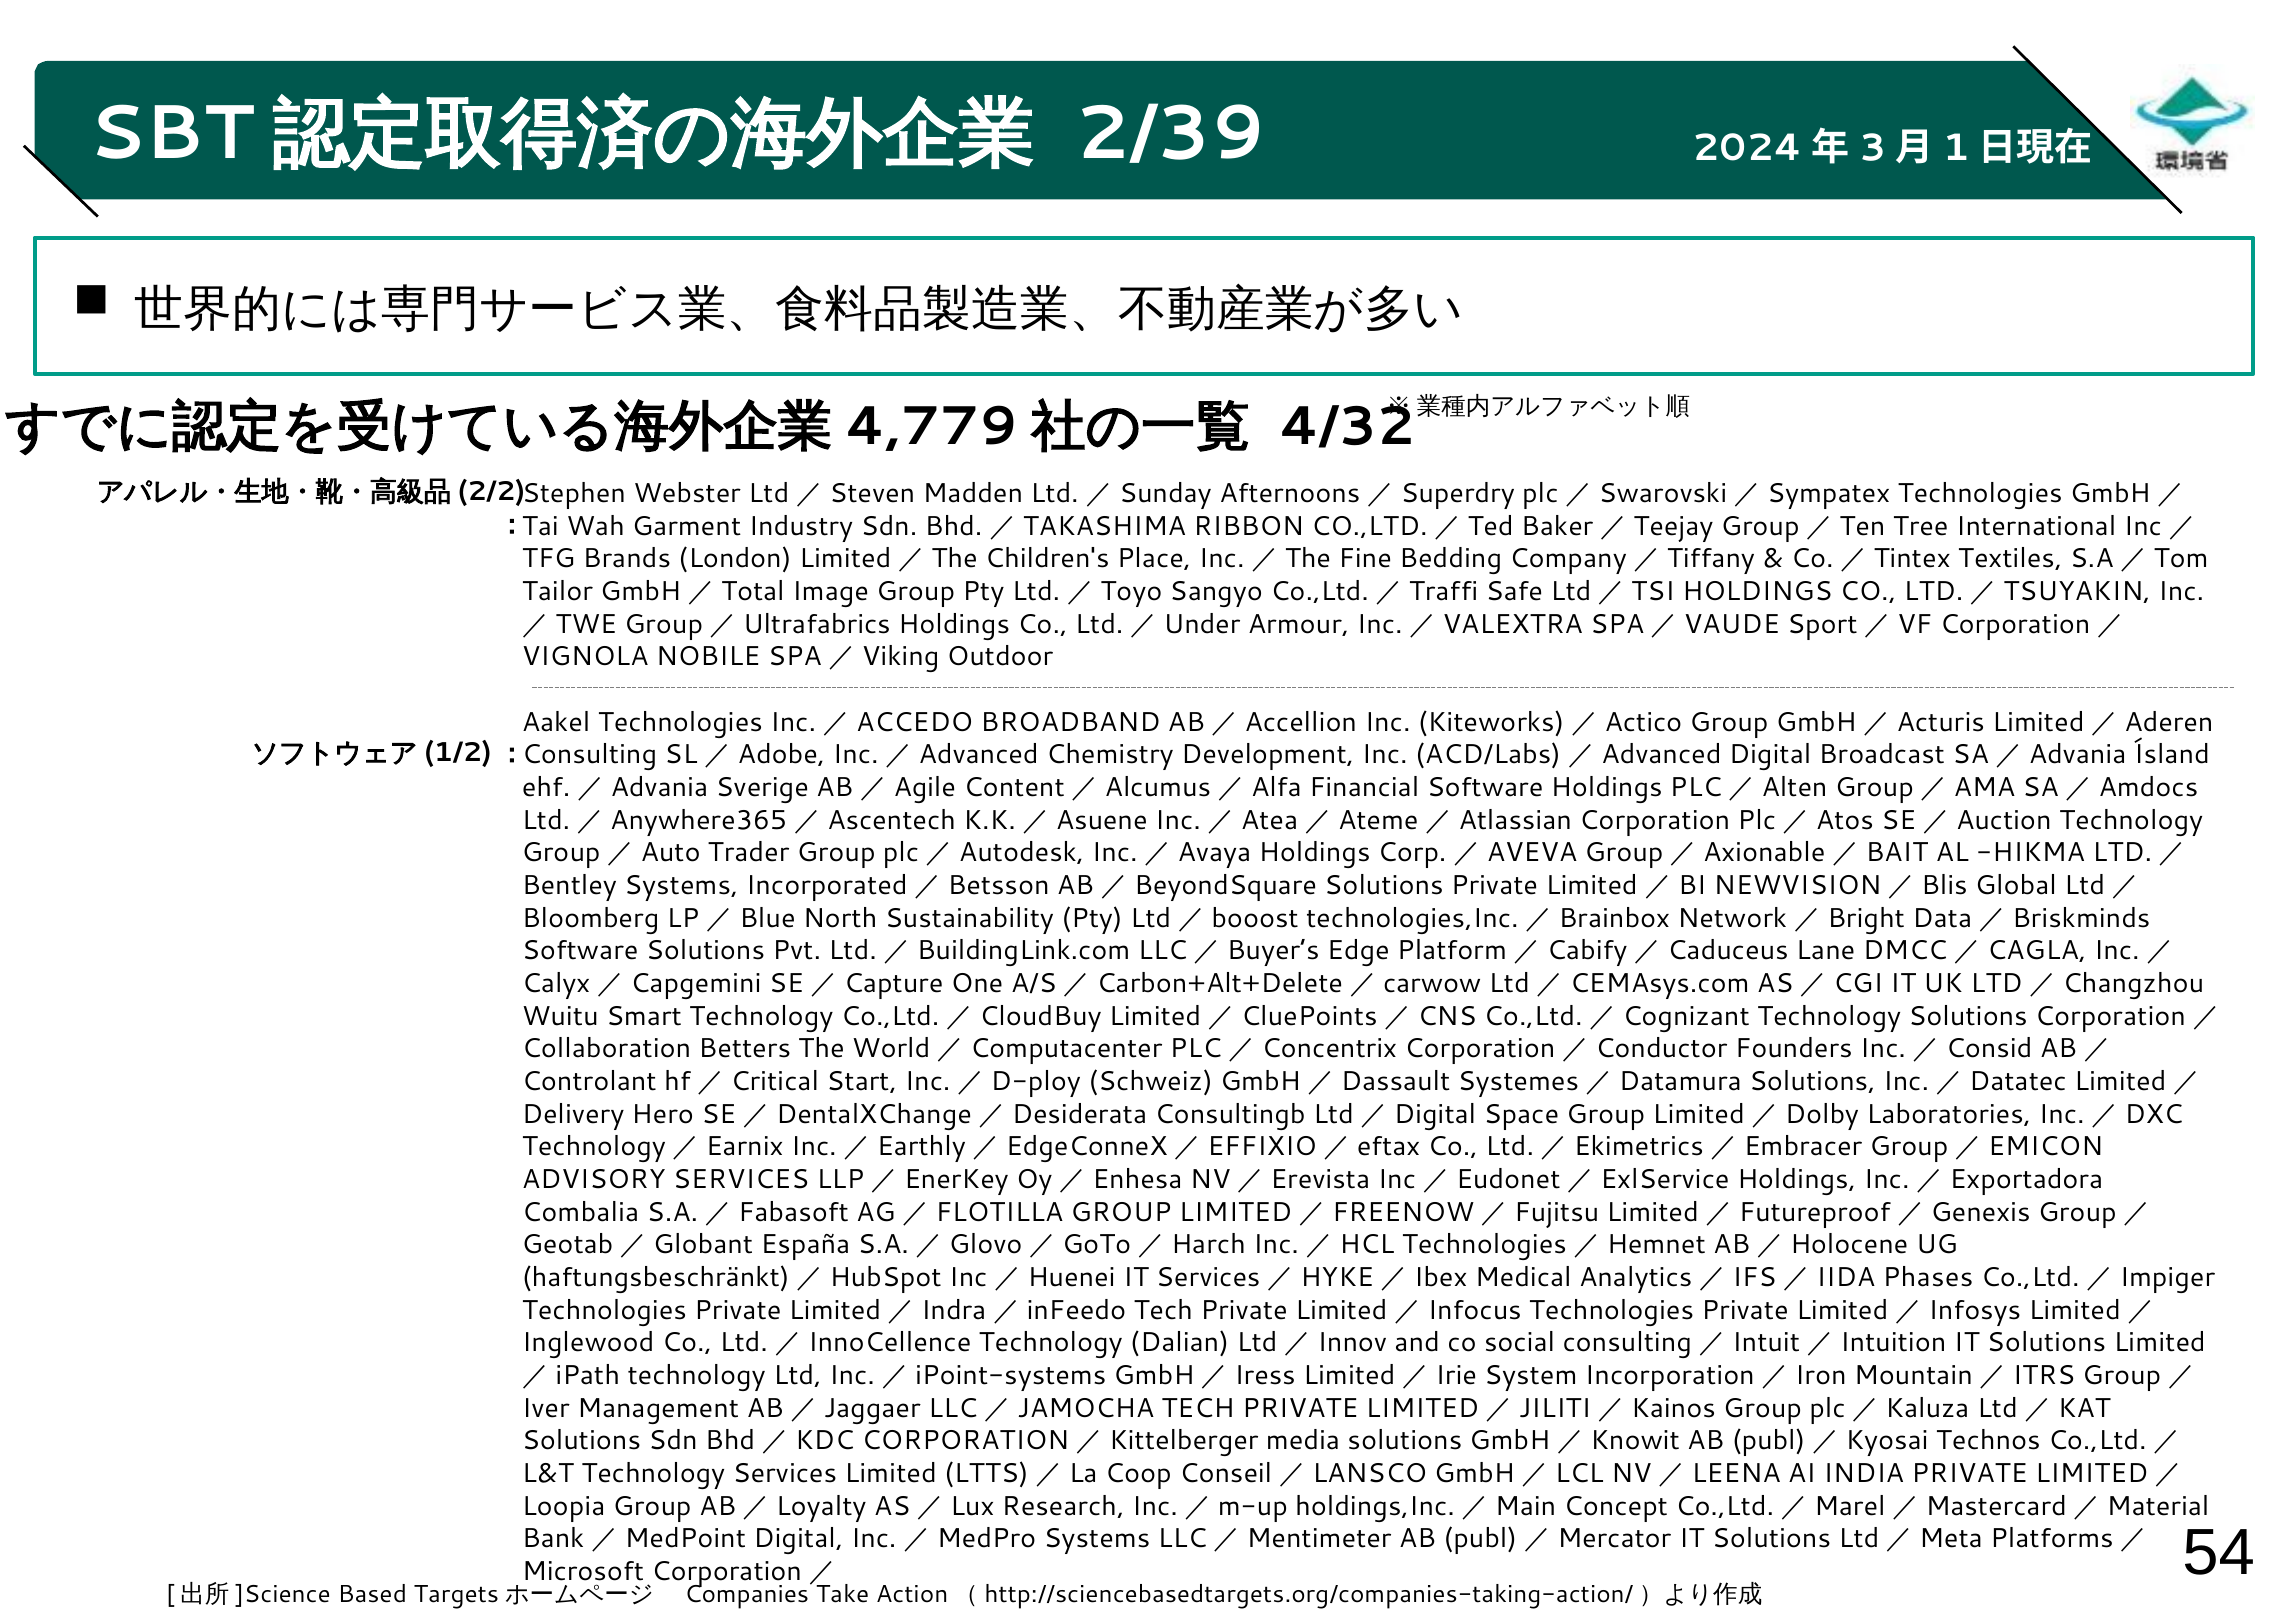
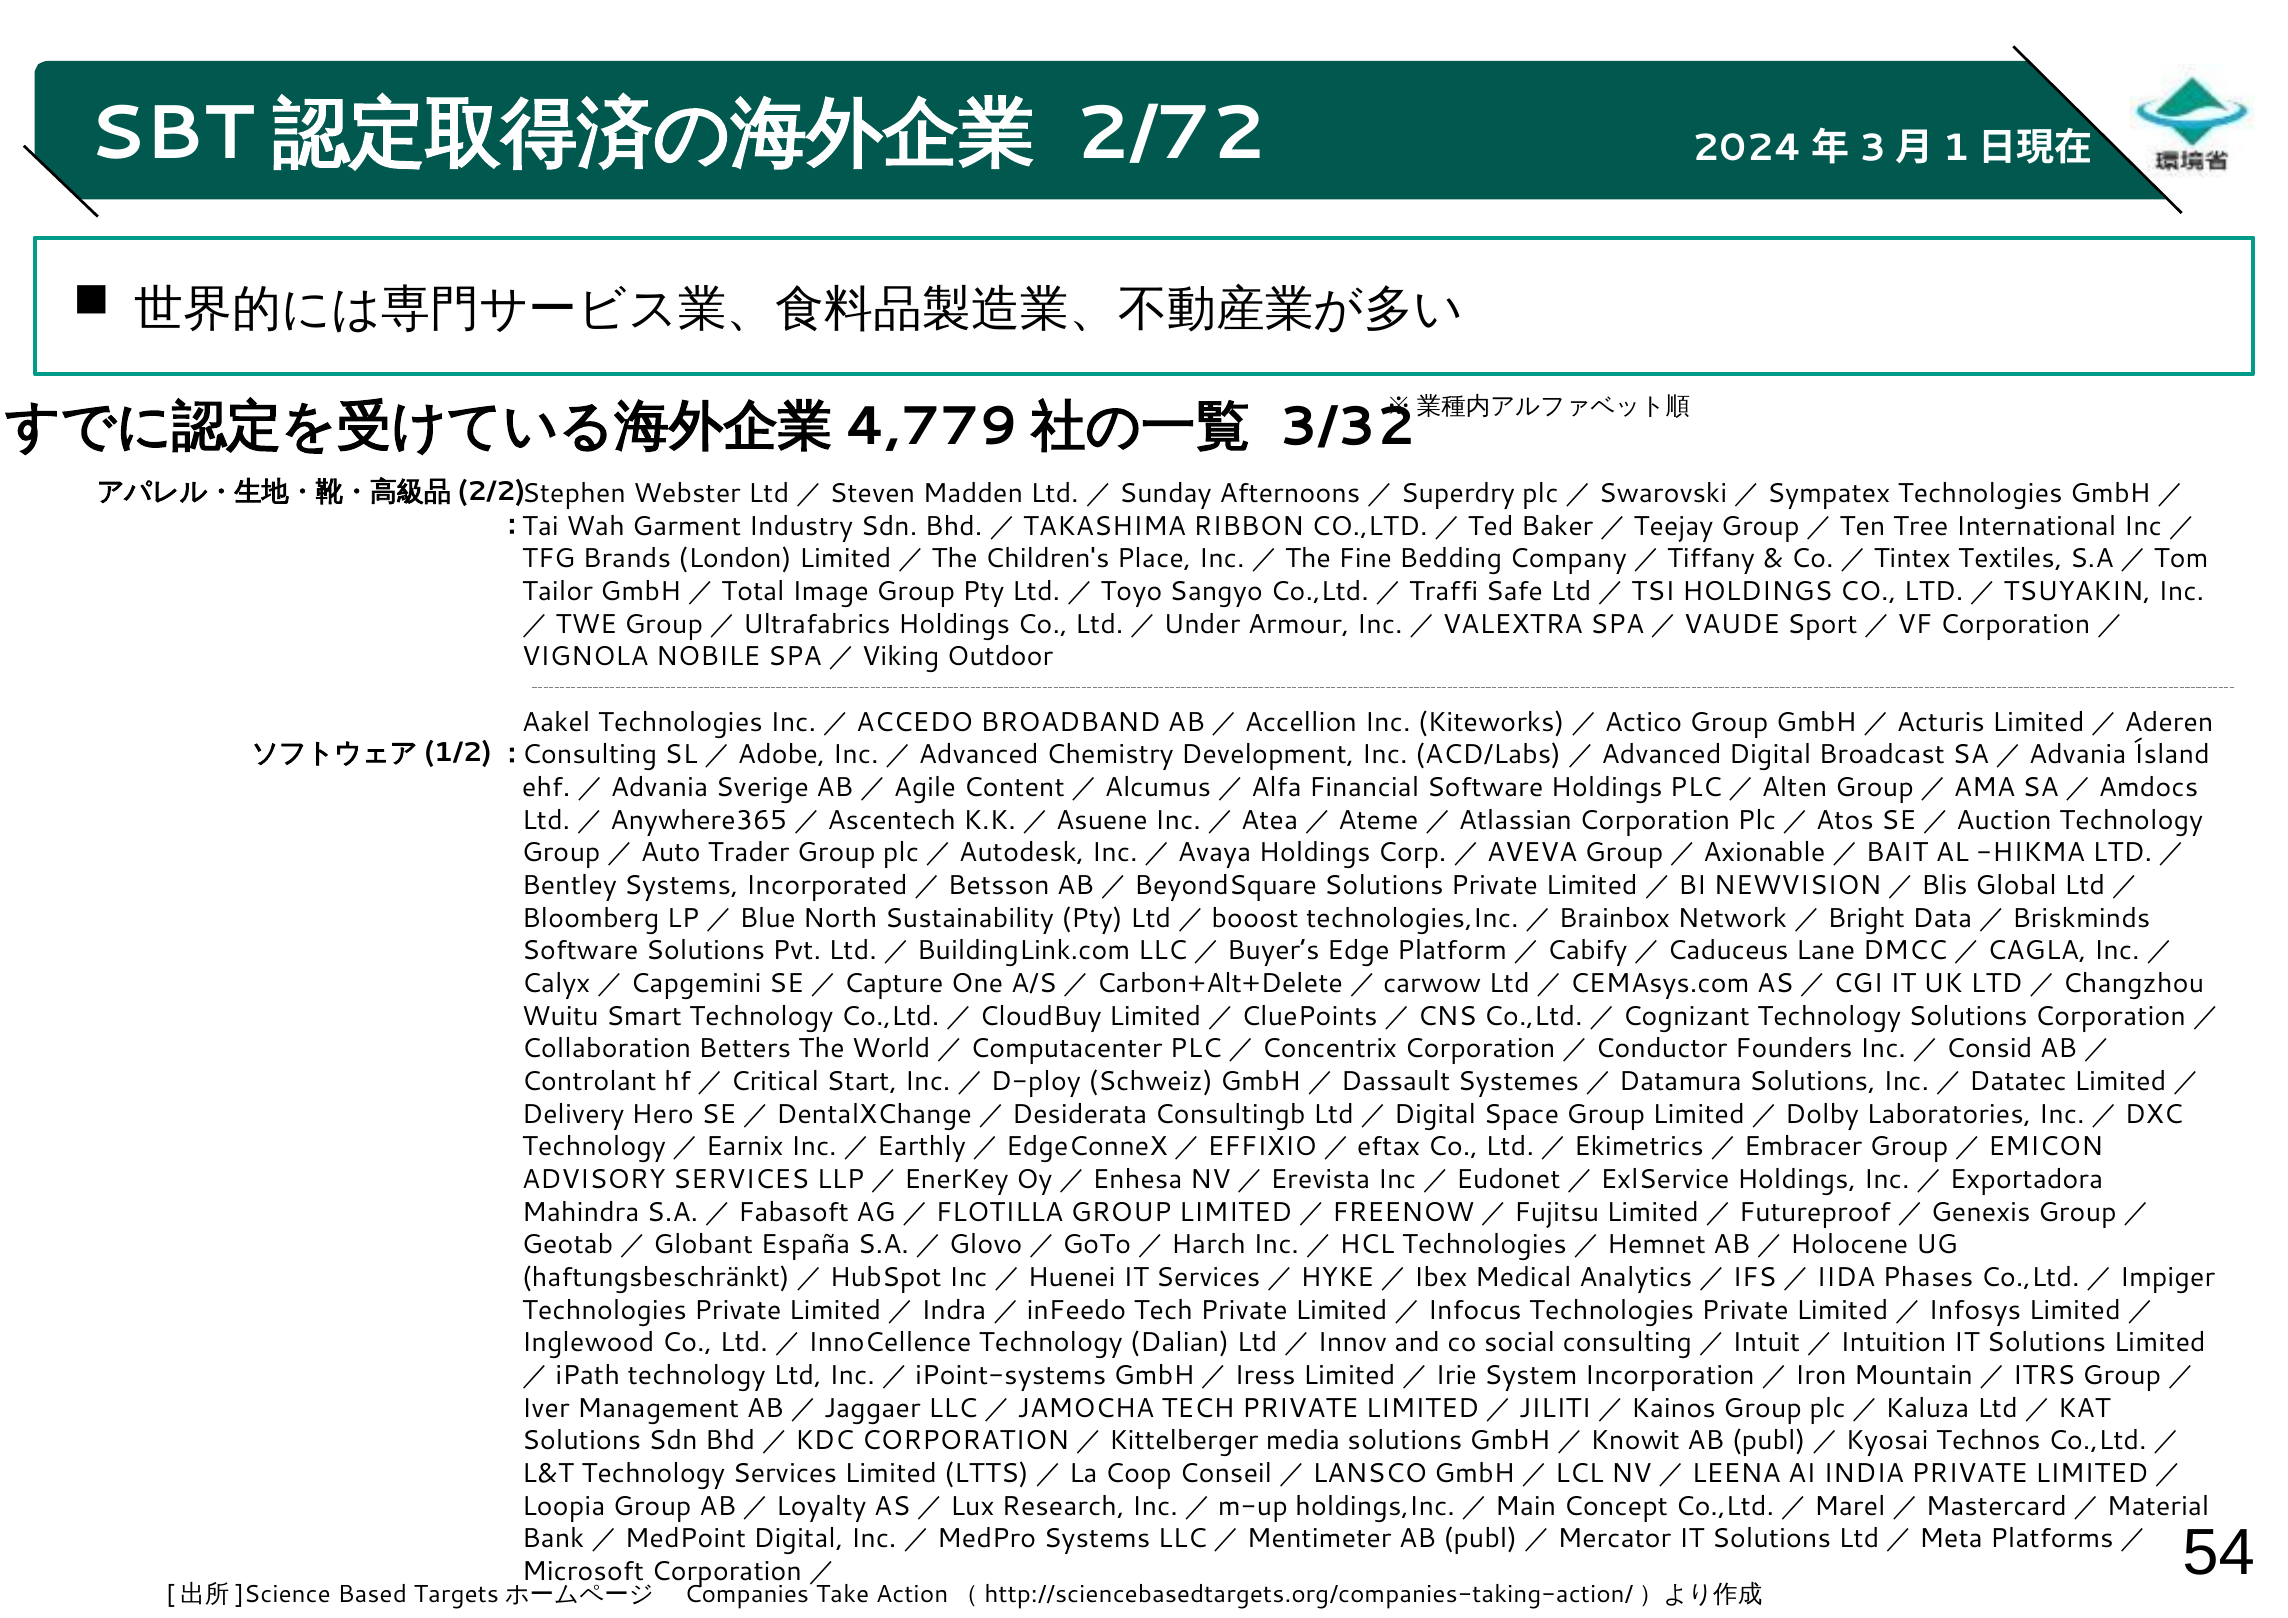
2/39: 2/39 -> 2/72 (1171, 134)
4/32: 4/32 -> 3/32 (1347, 426)
Combalia: Combalia -> Mahindra (581, 1212)
